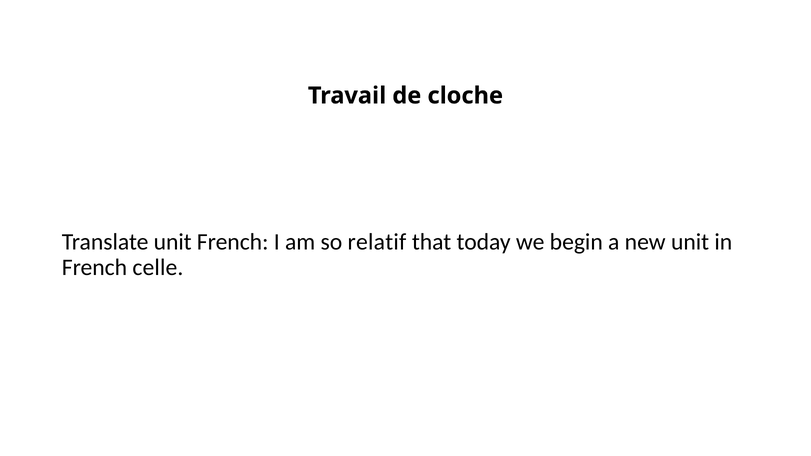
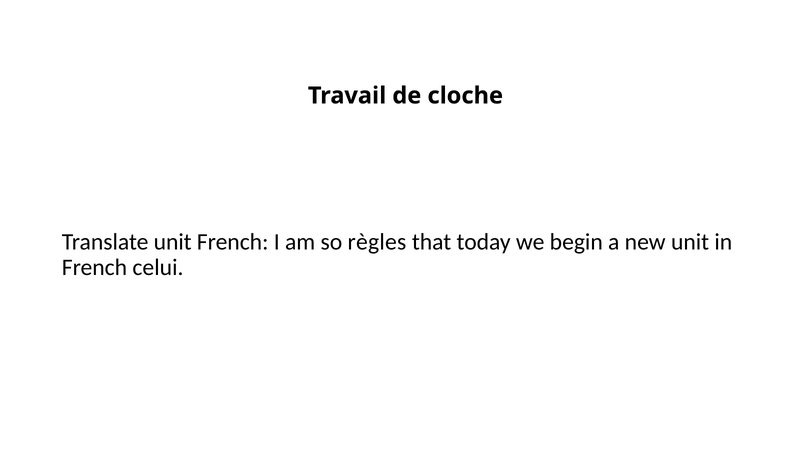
relatif: relatif -> règles (377, 242)
celle: celle -> celui (158, 268)
